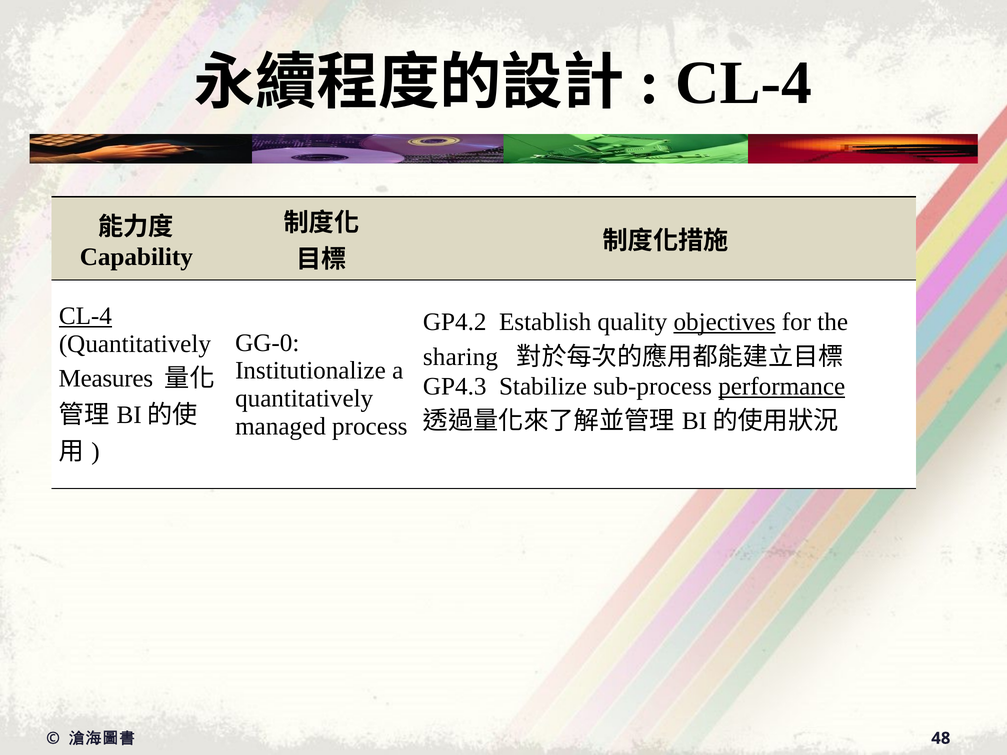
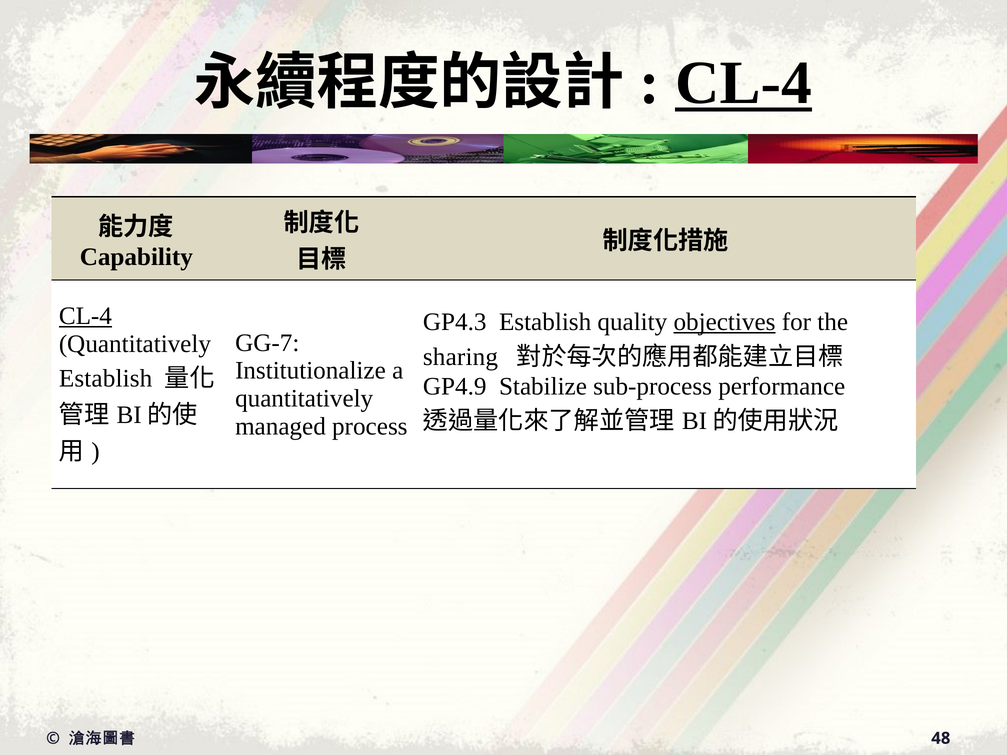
CL-4 underline: none -> present (744, 83)
GP4.2: GP4.2 -> GP4.3 (455, 322)
GG-0: GG-0 -> GG-7 (267, 343)
Measures: Measures -> Establish (106, 379)
GP4.3: GP4.3 -> GP4.9 (455, 387)
performance underline: present -> none (782, 387)
